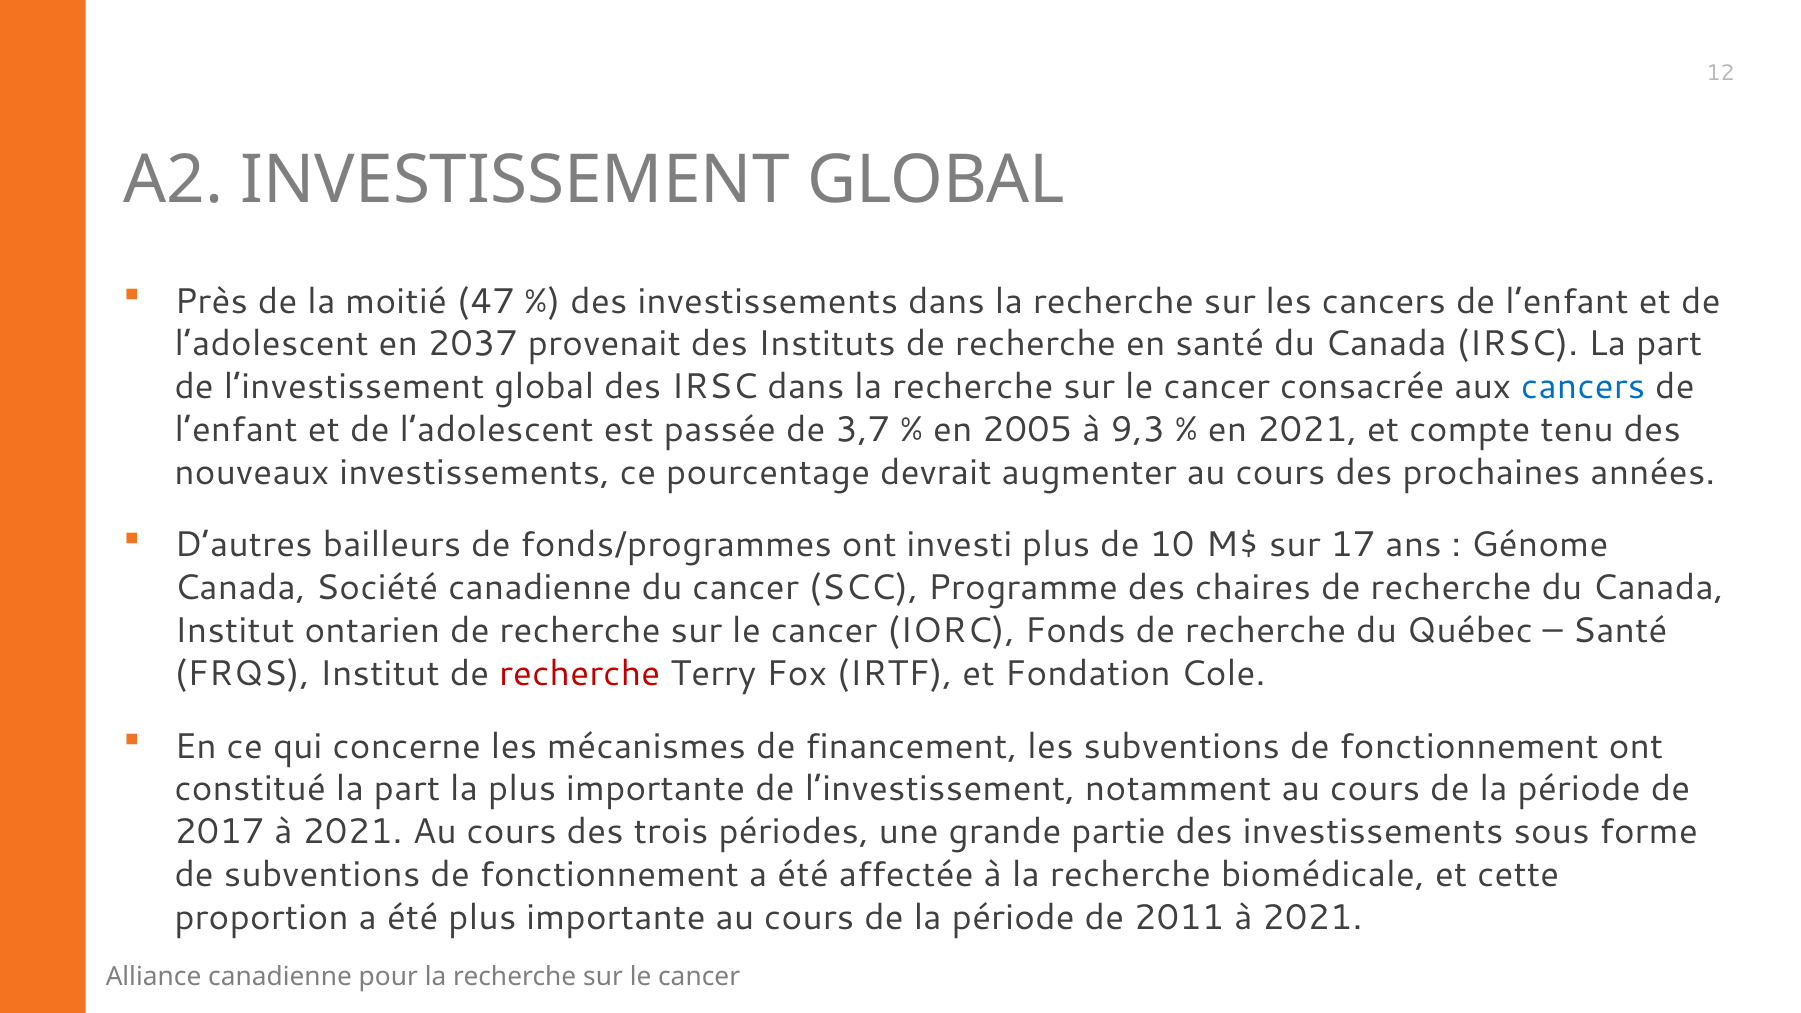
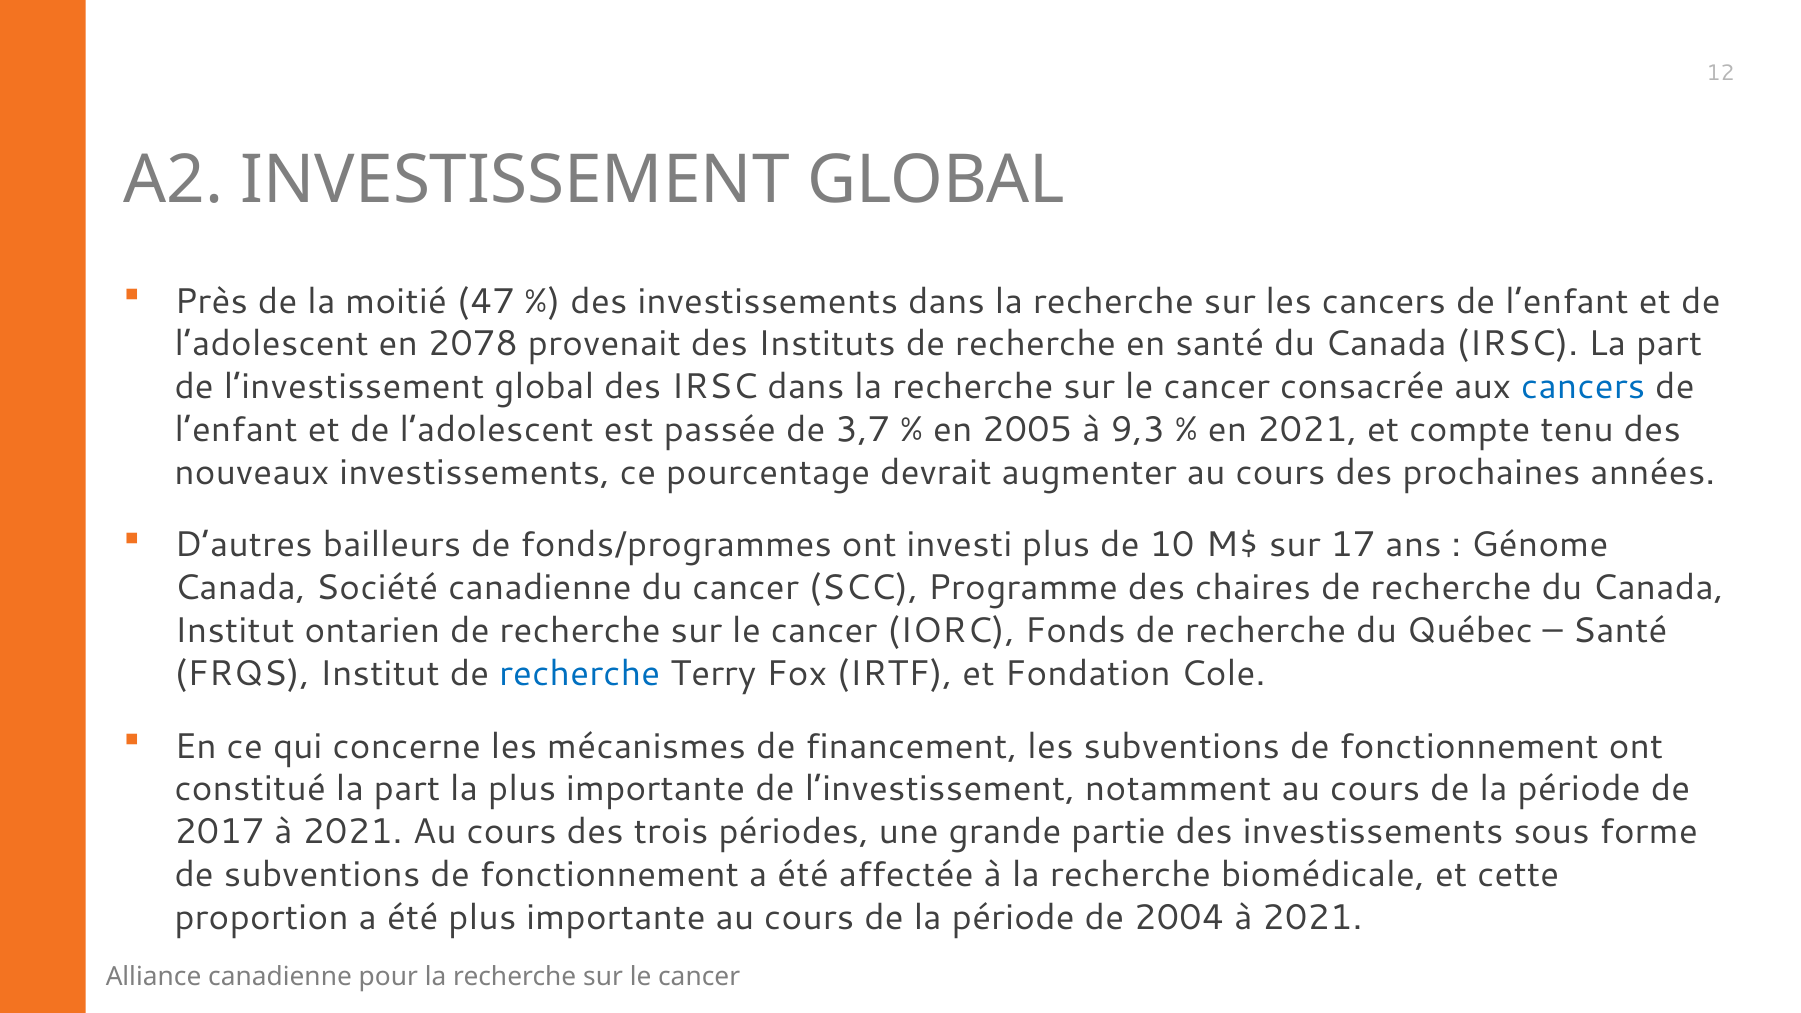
2037: 2037 -> 2078 (473, 344)
recherche colour: red -> blue (580, 674)
2011: 2011 -> 2004 (1179, 917)
